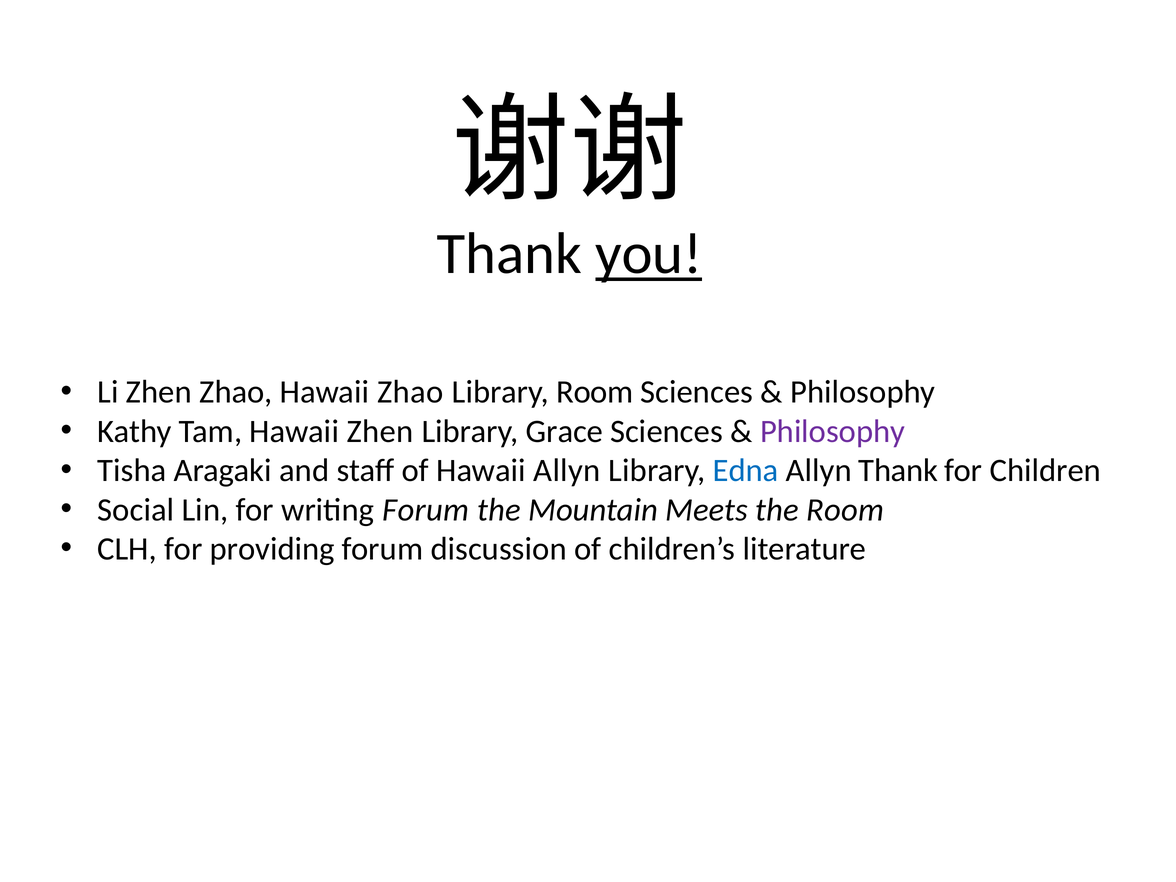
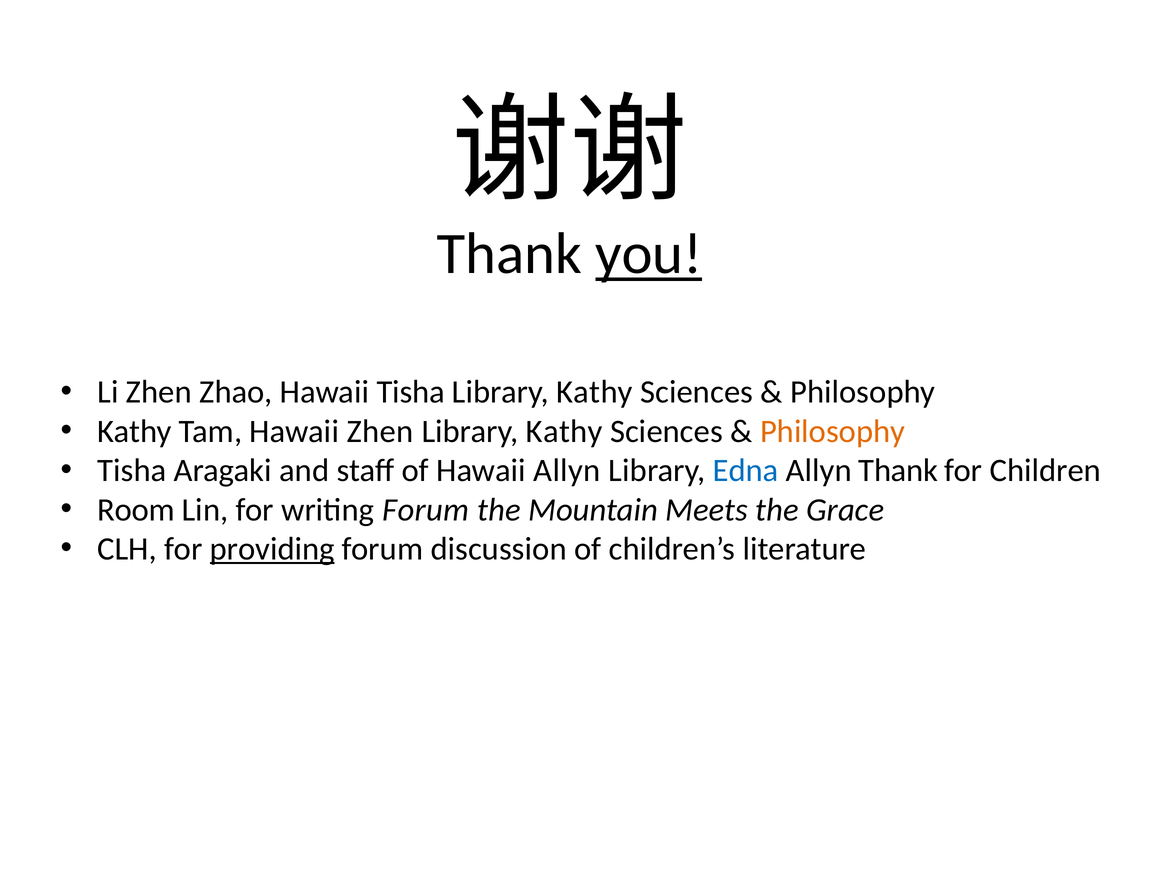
Hawaii Zhao: Zhao -> Tisha (411, 392)
Room: Room -> Kathy (594, 392)
Grace: Grace -> Kathy (564, 431)
Philosophy colour: purple -> orange (833, 431)
Social: Social -> Room (136, 510)
the Room: Room -> Grace (845, 510)
providing underline: none -> present (272, 549)
